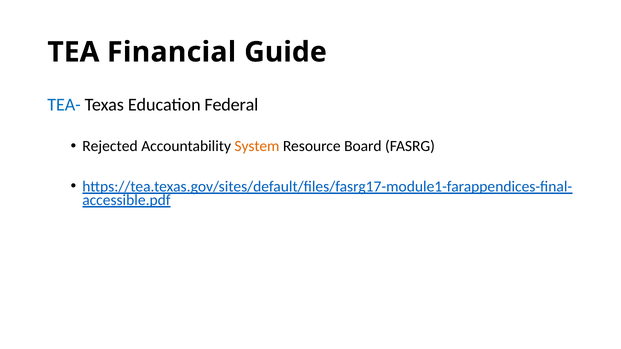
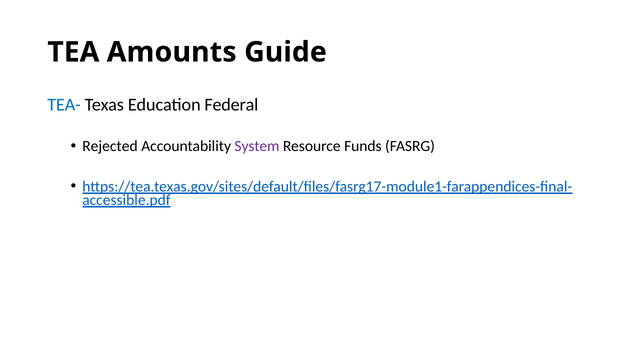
Financial: Financial -> Amounts (172, 52)
System colour: orange -> purple (257, 146)
Board: Board -> Funds (363, 146)
